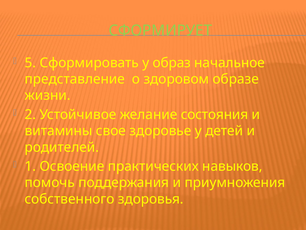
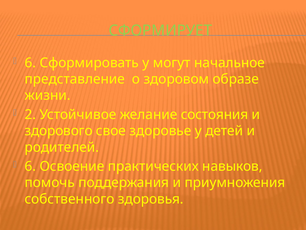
5: 5 -> 6 (30, 63)
образ: образ -> могут (172, 63)
витамины: витамины -> здорового (59, 131)
1: 1 -> 6 (30, 166)
